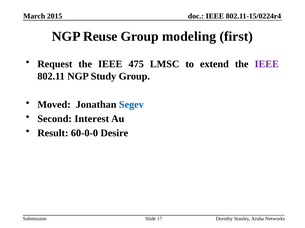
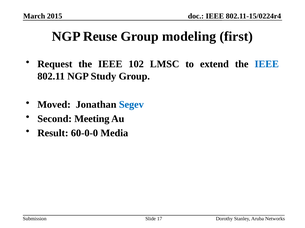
475: 475 -> 102 (136, 64)
IEEE colour: purple -> blue (267, 64)
Interest: Interest -> Meeting (92, 119)
Desire: Desire -> Media (114, 133)
